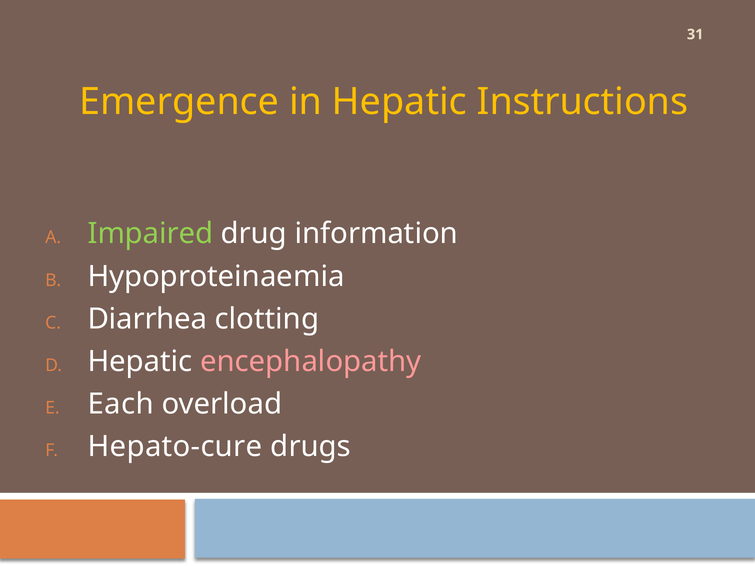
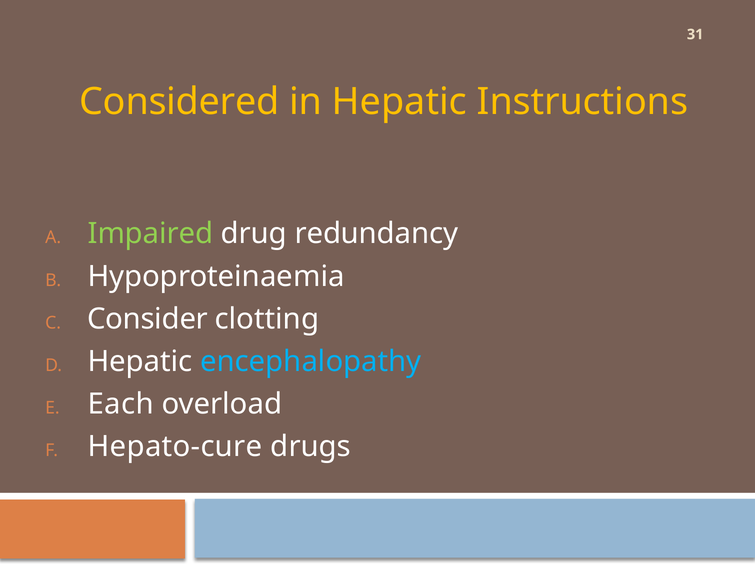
Emergence: Emergence -> Considered (179, 102)
information: information -> redundancy (376, 234)
Diarrhea: Diarrhea -> Consider (148, 319)
encephalopathy colour: pink -> light blue (311, 362)
